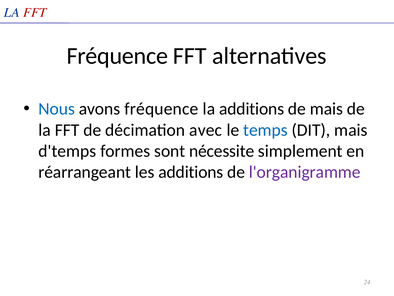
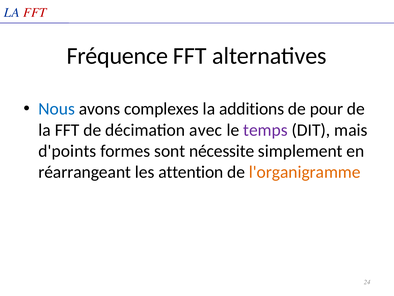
avons fréquence: fréquence -> complexes (161, 109)
de mais: mais -> pour (326, 109)
temps colour: blue -> purple (265, 130)
d'temps: d'temps -> d'points (67, 151)
les additions: additions -> attention (191, 172)
l'organigramme colour: purple -> orange (305, 172)
